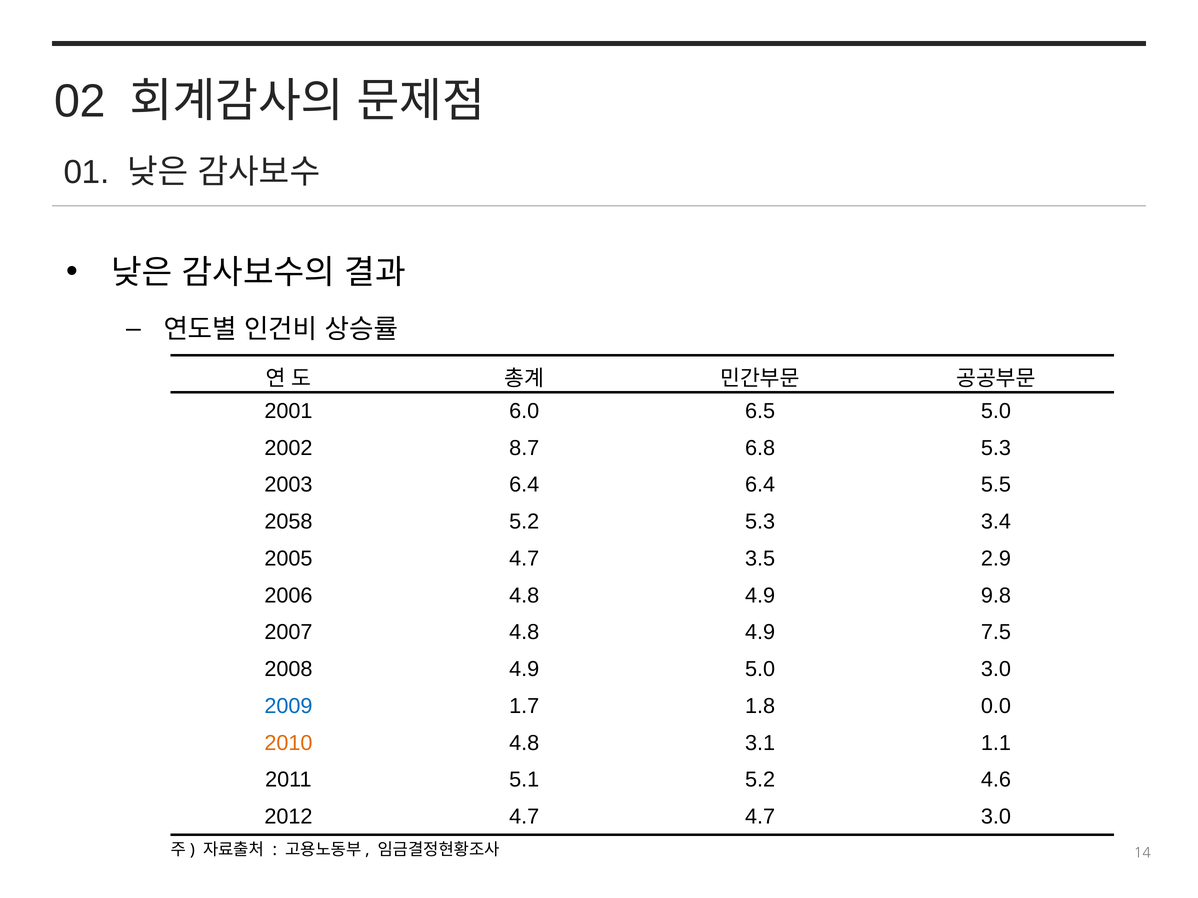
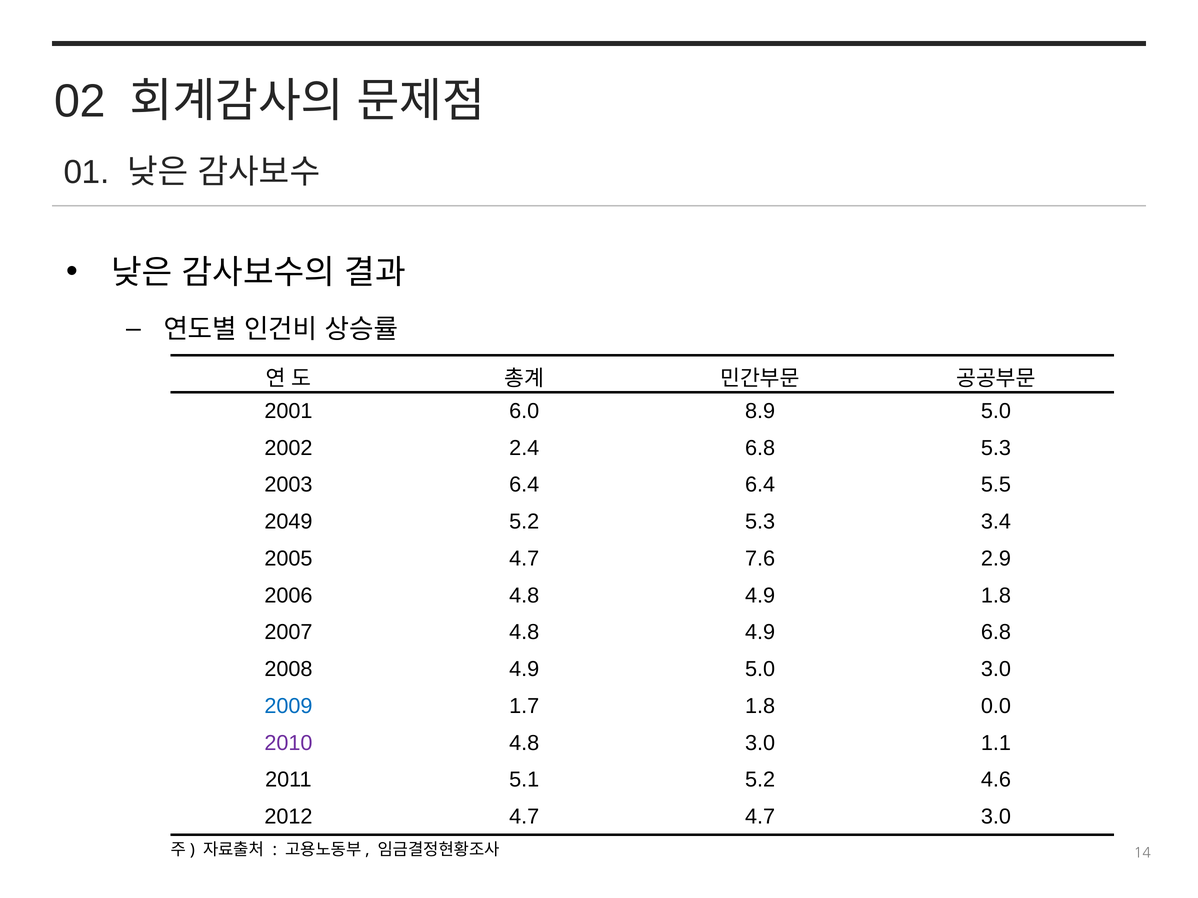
6.5: 6.5 -> 8.9 (760, 411)
8.7: 8.7 -> 2.4 (524, 448)
2058: 2058 -> 2049 (288, 522)
3.5: 3.5 -> 7.6 (760, 559)
4.9 9.8: 9.8 -> 1.8 (996, 596)
4.9 7.5: 7.5 -> 6.8 (996, 633)
2010 colour: orange -> purple (288, 743)
4.8 3.1: 3.1 -> 3.0 (760, 743)
